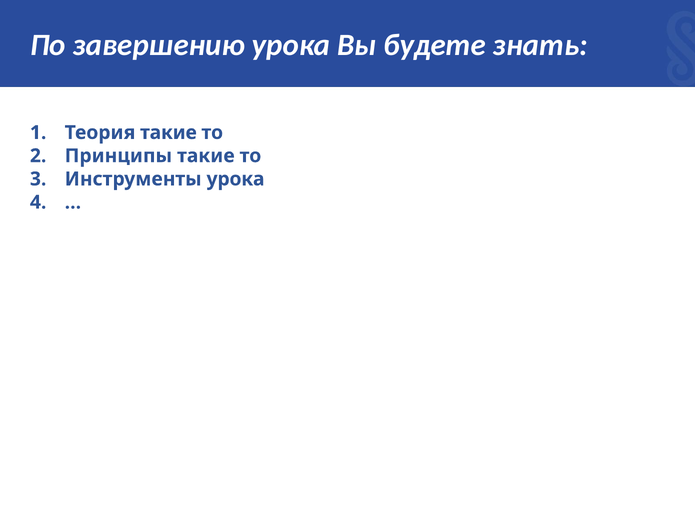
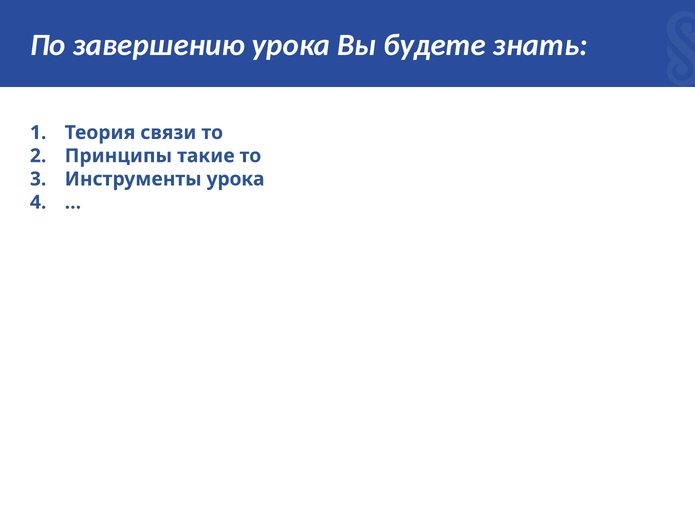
Теория такие: такие -> связи (168, 132)
